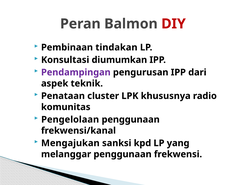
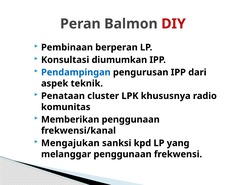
tindakan: tindakan -> berperan (117, 47)
Pendampingan colour: purple -> blue (76, 72)
Pengelolaan: Pengelolaan -> Memberikan (70, 119)
